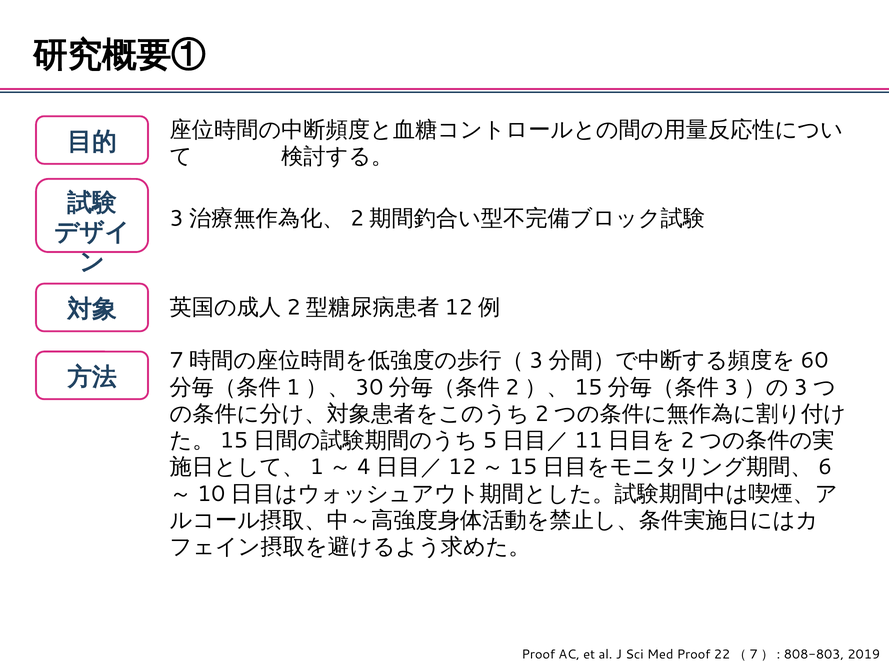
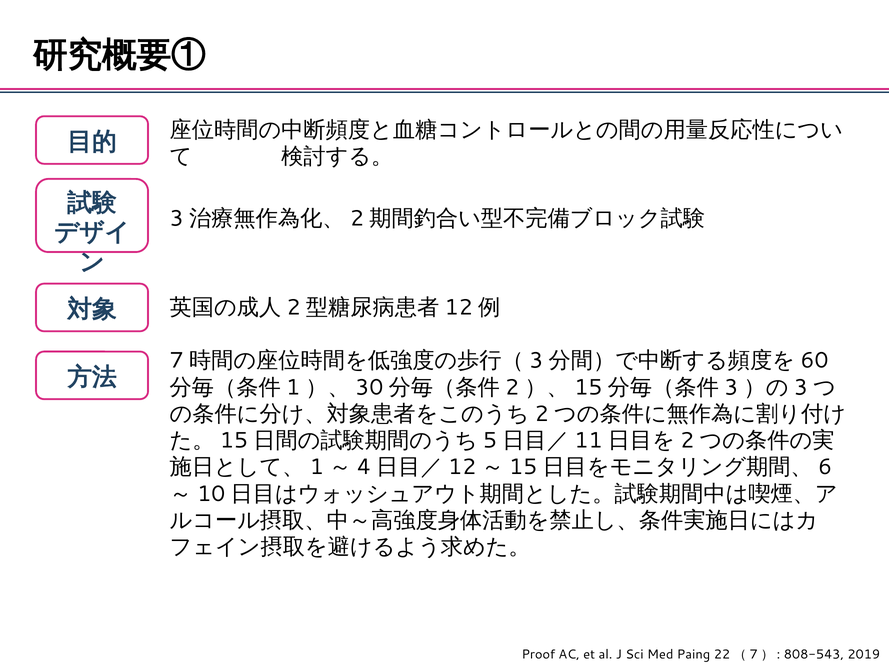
Med Proof: Proof -> Paing (694, 655)
808-803: 808-803 -> 808-543 (814, 655)
